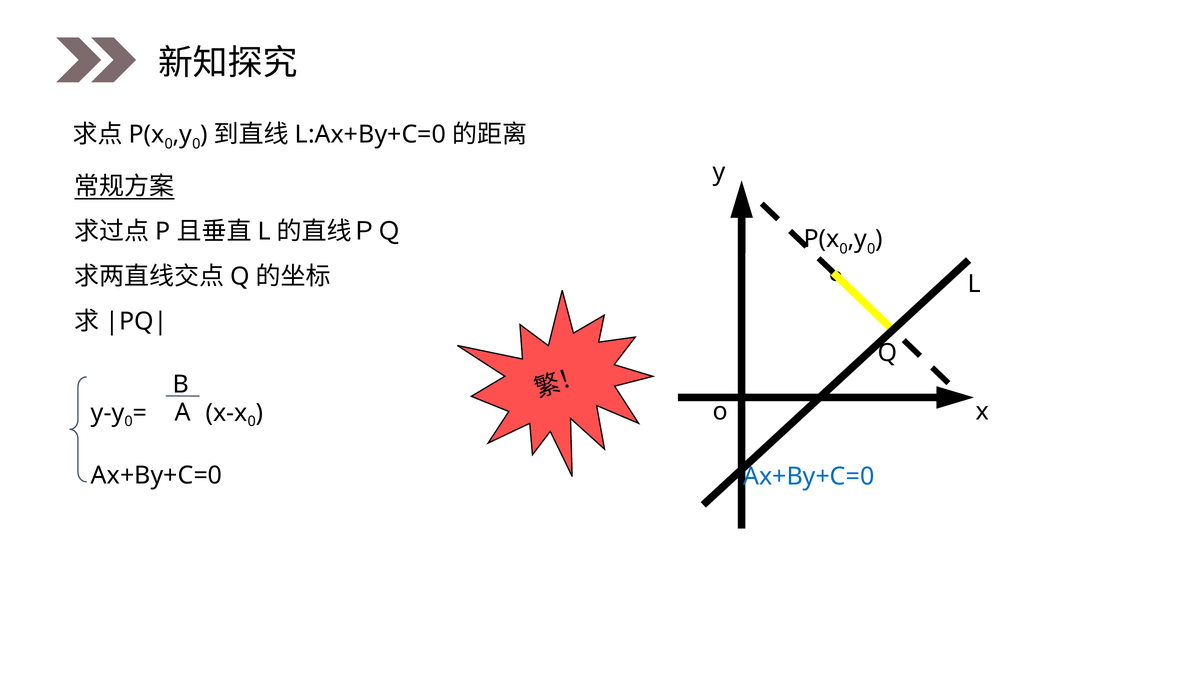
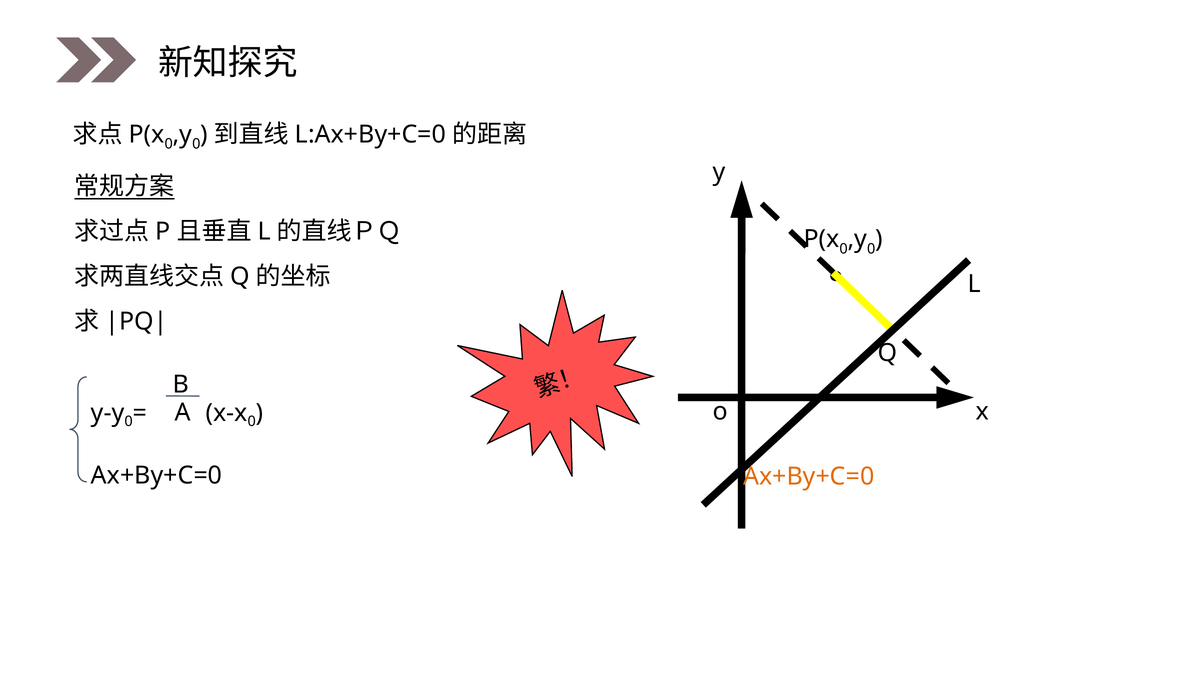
Ax+By+C=0 colour: blue -> orange (809, 477)
